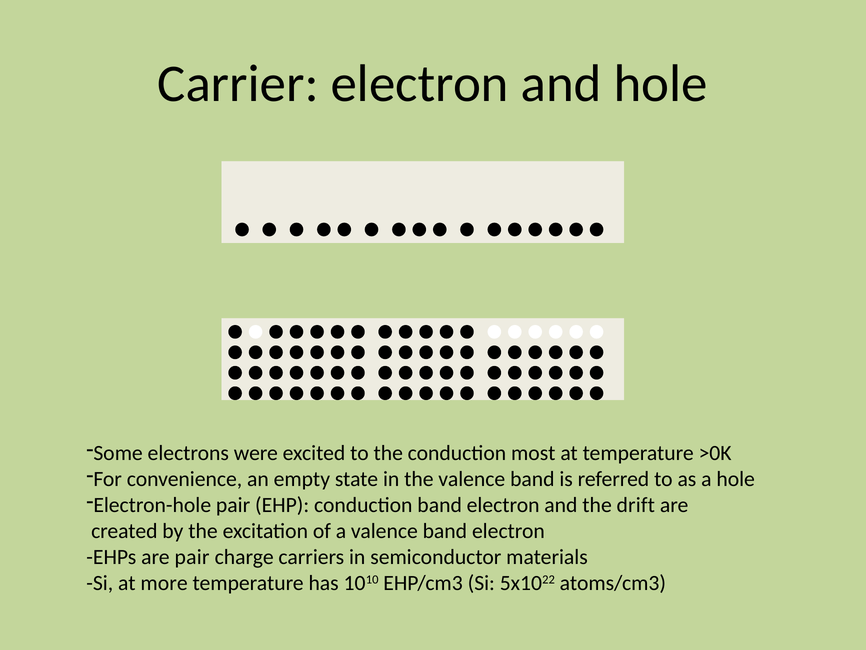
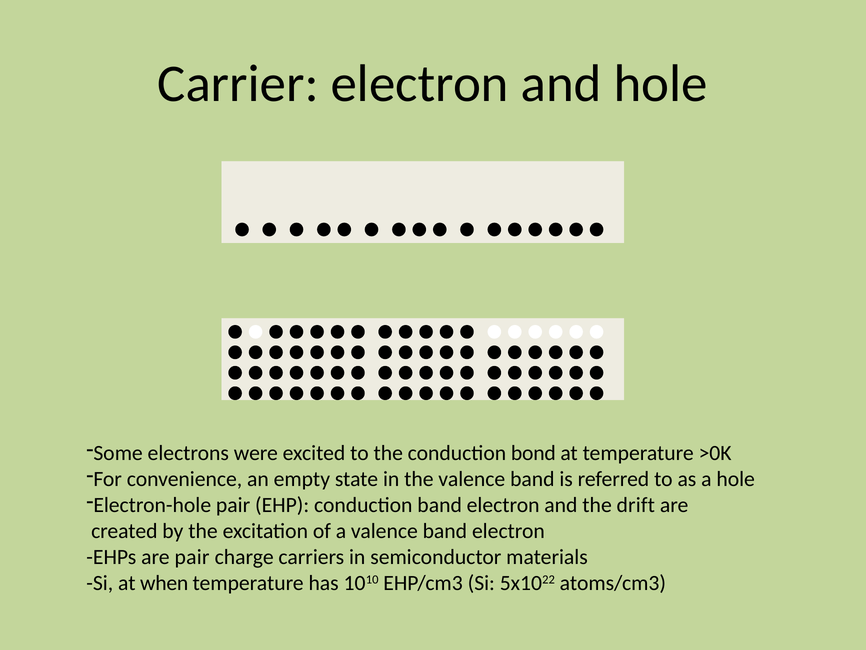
most: most -> bond (533, 453)
more: more -> when (164, 583)
